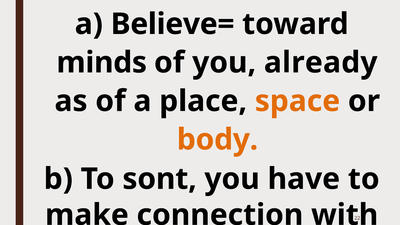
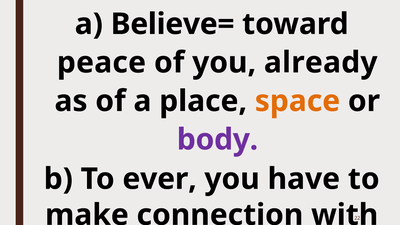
minds: minds -> peace (101, 63)
body colour: orange -> purple (217, 140)
sont: sont -> ever (160, 179)
